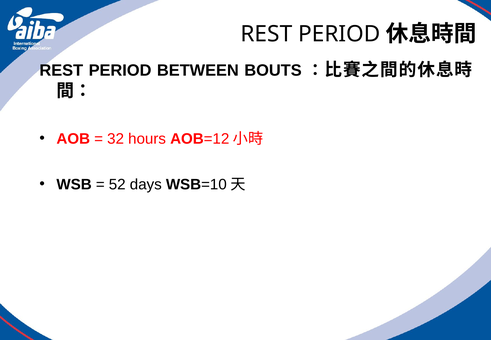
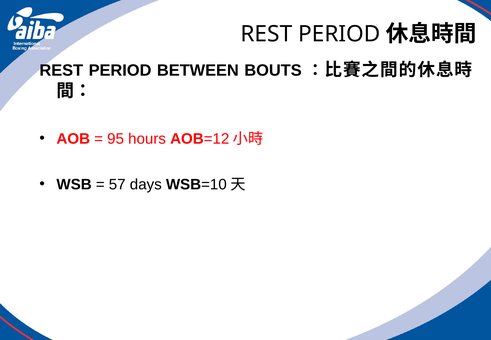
32: 32 -> 95 (116, 139)
52: 52 -> 57 (117, 184)
